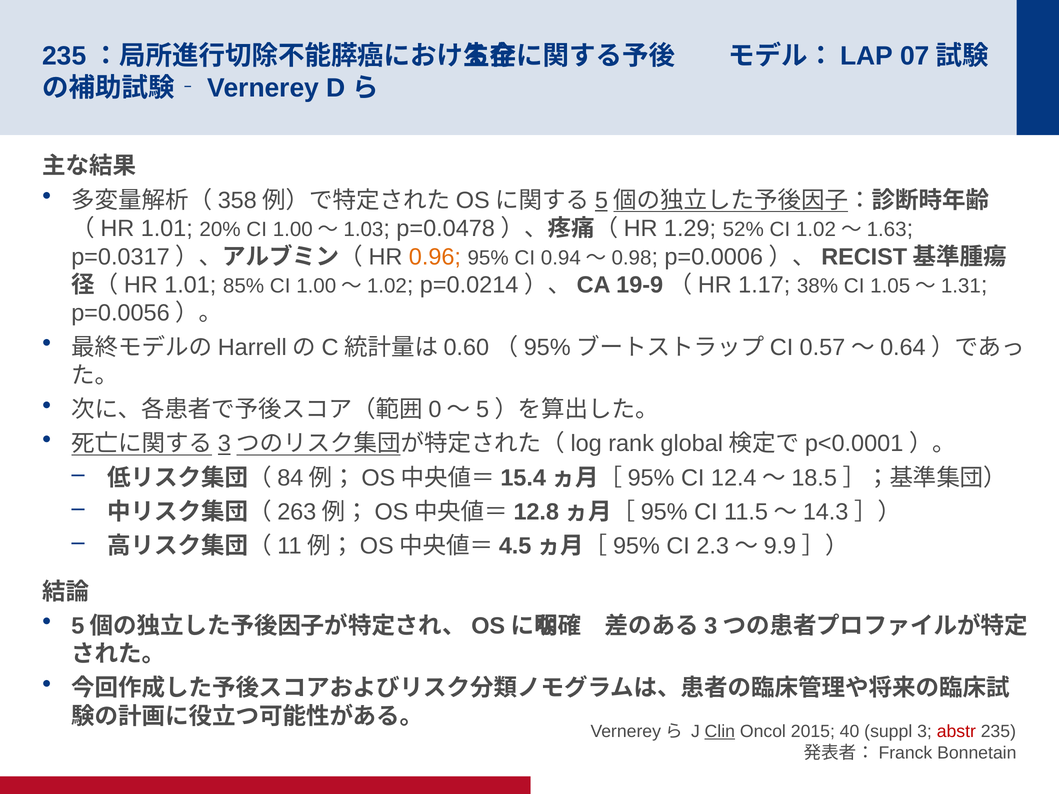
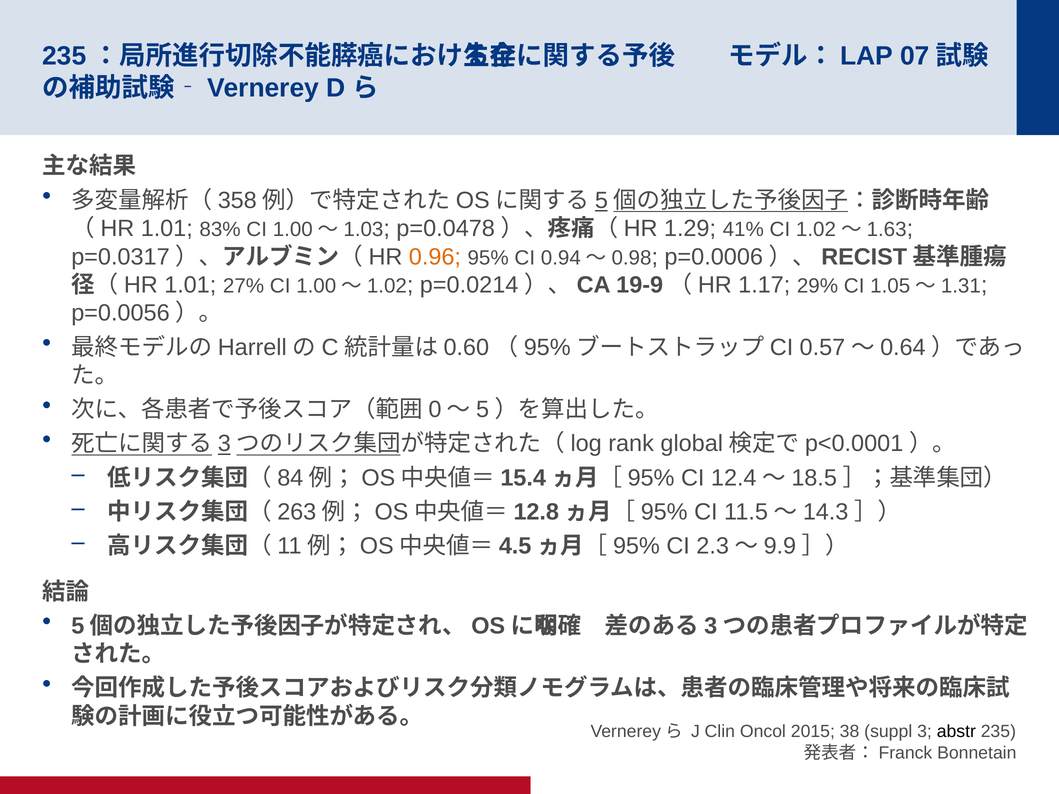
20%: 20% -> 83% (220, 230)
52%: 52% -> 41% (743, 230)
85%: 85% -> 27% (244, 286)
38%: 38% -> 29% (818, 286)
Clin underline: present -> none (720, 732)
40: 40 -> 38 (850, 732)
abstr colour: red -> black (956, 732)
